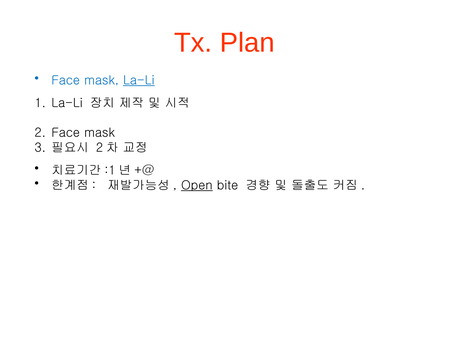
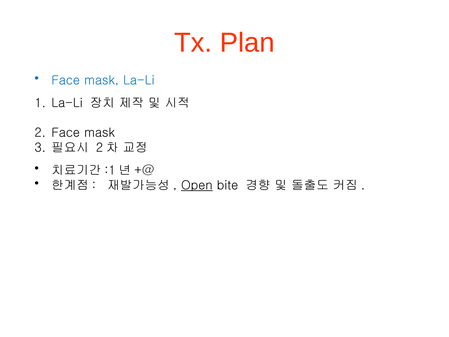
La-Li underline: present -> none (139, 80)
